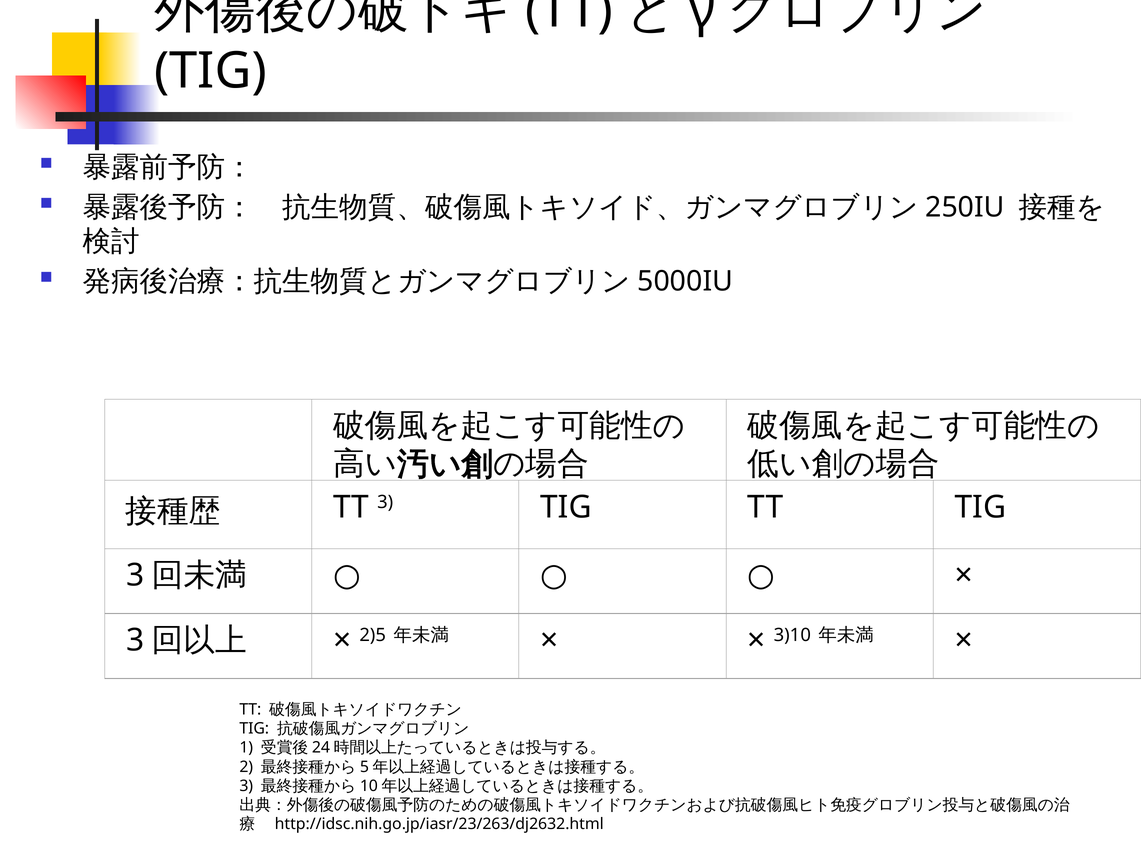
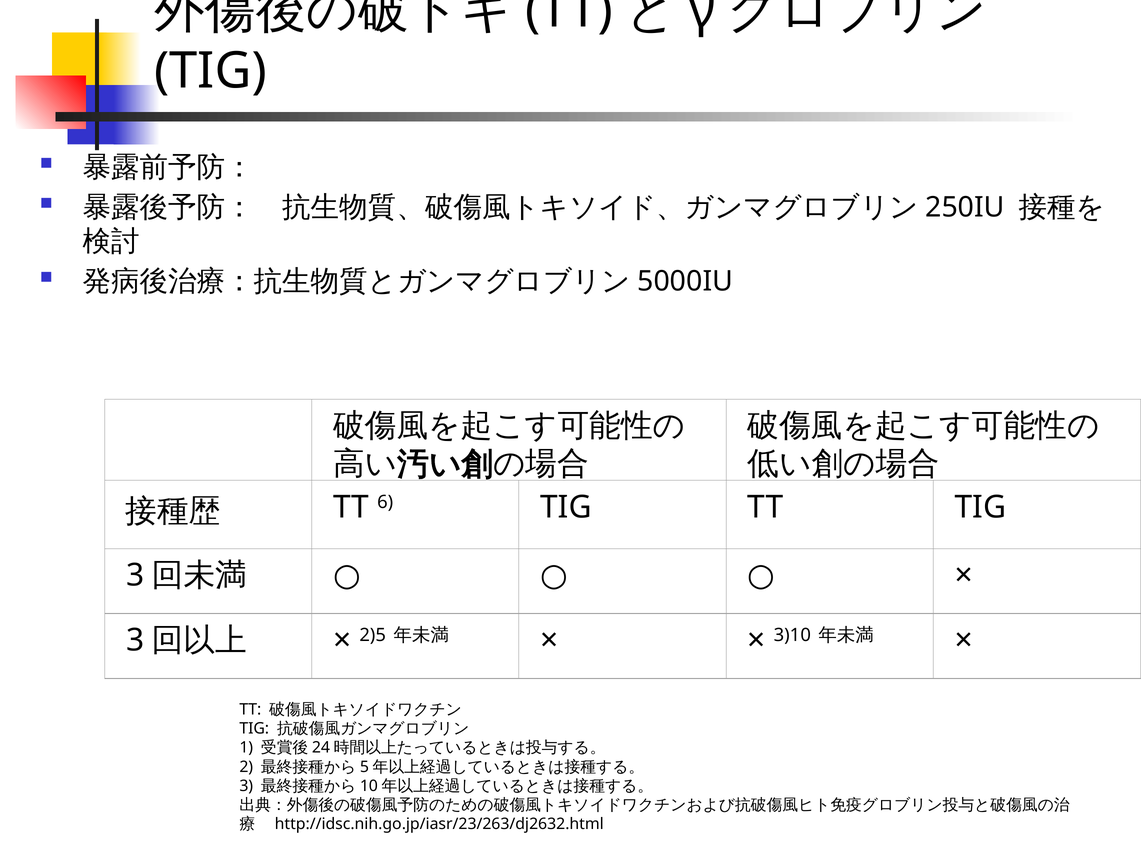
TT 3: 3 -> 6 (385, 503)
